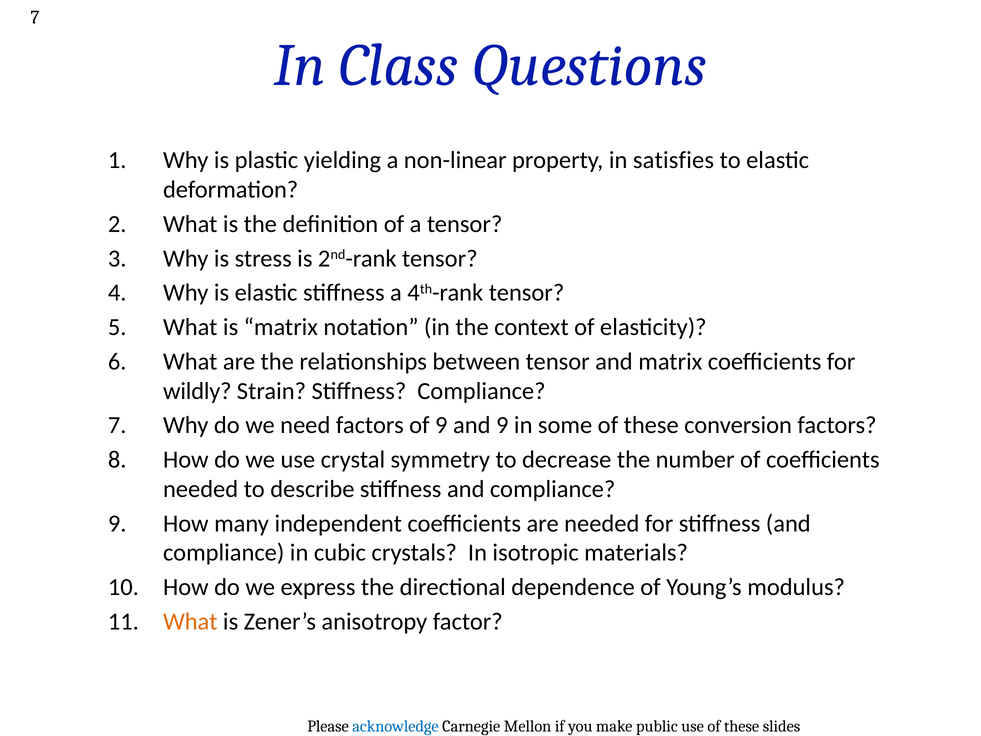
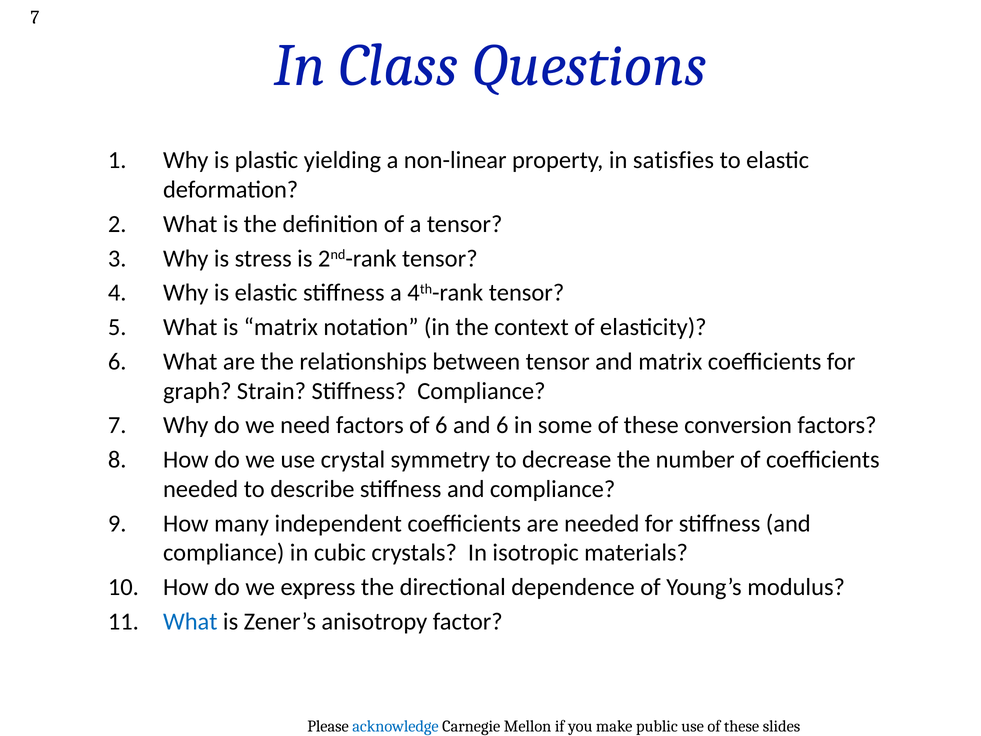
wildly: wildly -> graph (197, 391)
of 9: 9 -> 6 (441, 425)
and 9: 9 -> 6 (502, 425)
What colour: orange -> blue (190, 621)
